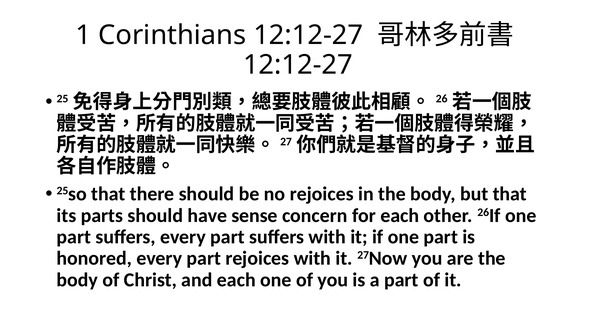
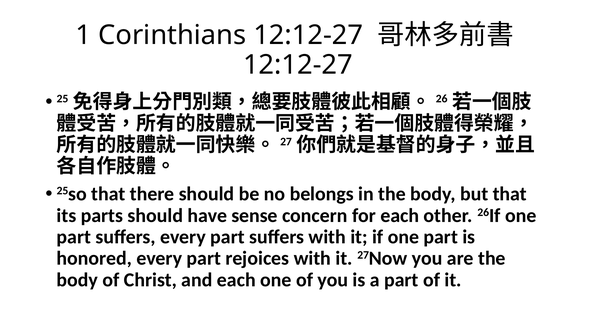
no rejoices: rejoices -> belongs (322, 194)
